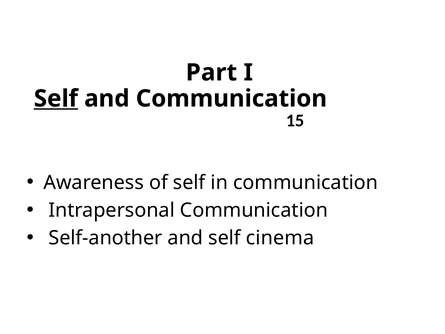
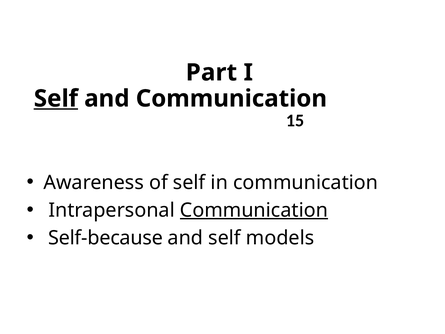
Communication underline: none -> present (254, 210)
Self-another: Self-another -> Self-because (106, 238)
cinema: cinema -> models (280, 238)
